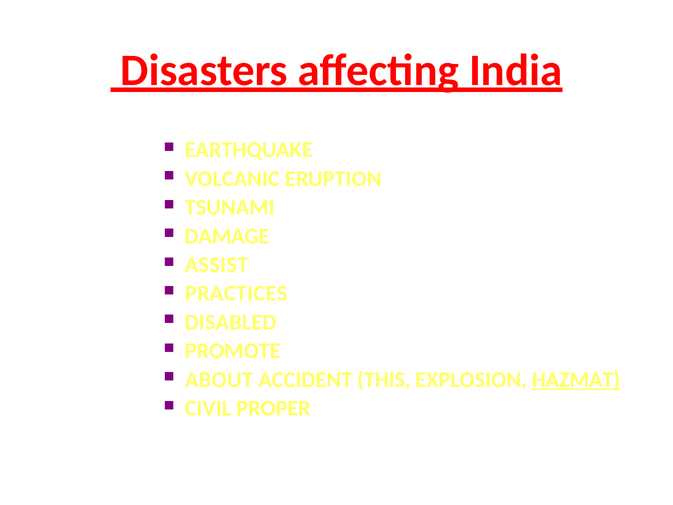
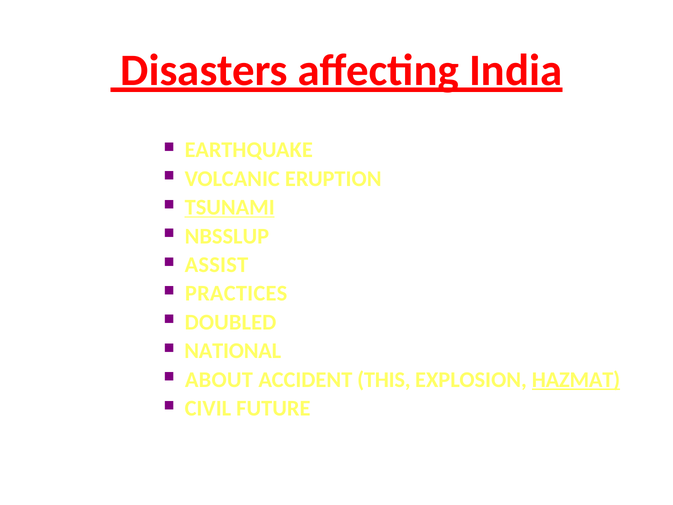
TSUNAMI underline: none -> present (230, 207)
DAMAGE: DAMAGE -> NBSSLUP (227, 236)
DISABLED: DISABLED -> DOUBLED (231, 322)
PROMOTE: PROMOTE -> NATIONAL (233, 351)
PROPER: PROPER -> FUTURE (273, 408)
